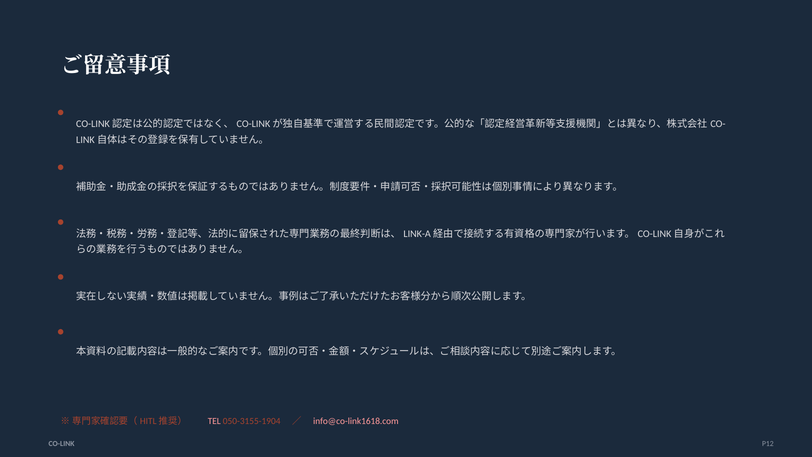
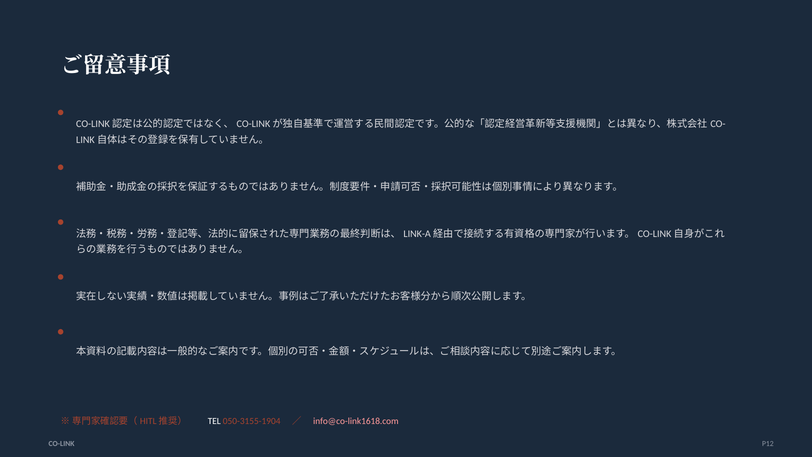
TEL colour: pink -> white (214, 421)
